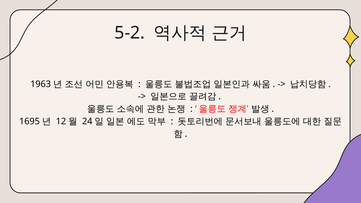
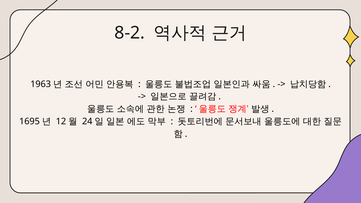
5-2: 5-2 -> 8-2 (130, 33)
